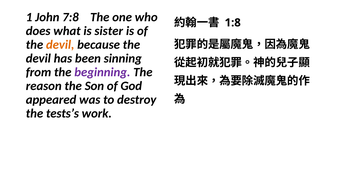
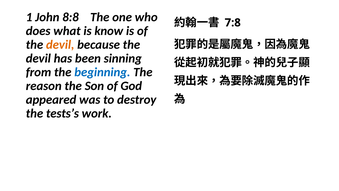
7:8: 7:8 -> 8:8 (71, 17)
1:8: 1:8 -> 7:8 (233, 23)
sister: sister -> know (109, 31)
beginning colour: purple -> blue (102, 72)
